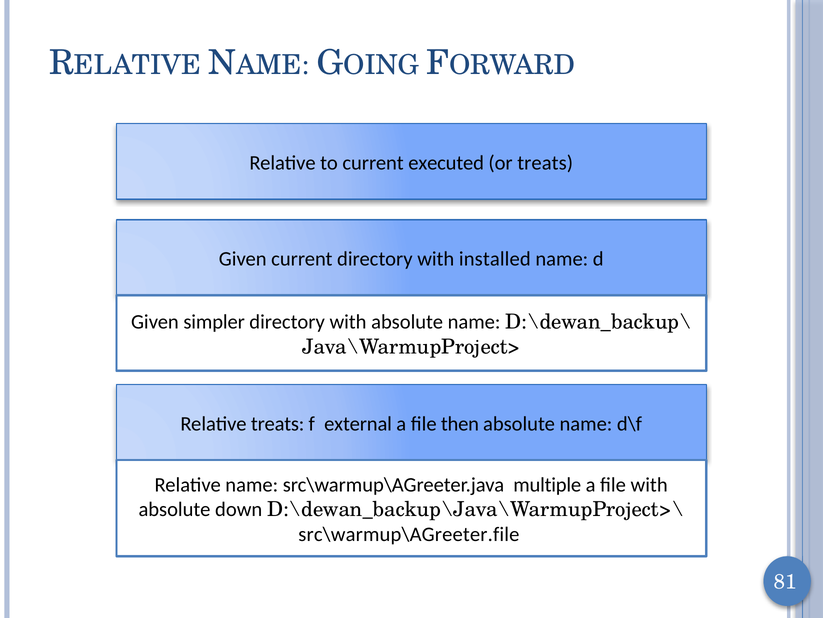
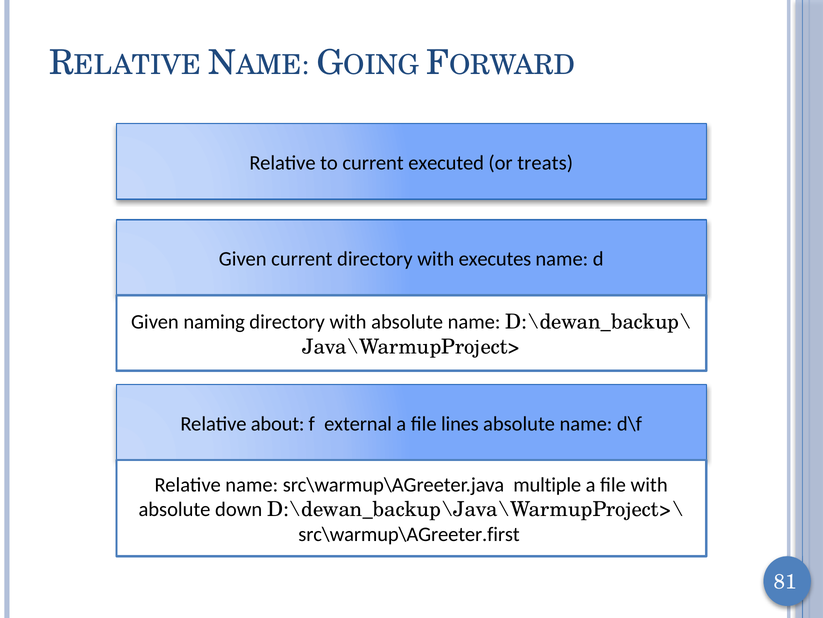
installed: installed -> executes (495, 259)
simpler: simpler -> naming (214, 322)
Relative treats: treats -> about (278, 423)
then: then -> lines (460, 423)
src\warmup\AGreeter.file: src\warmup\AGreeter.file -> src\warmup\AGreeter.first (409, 534)
